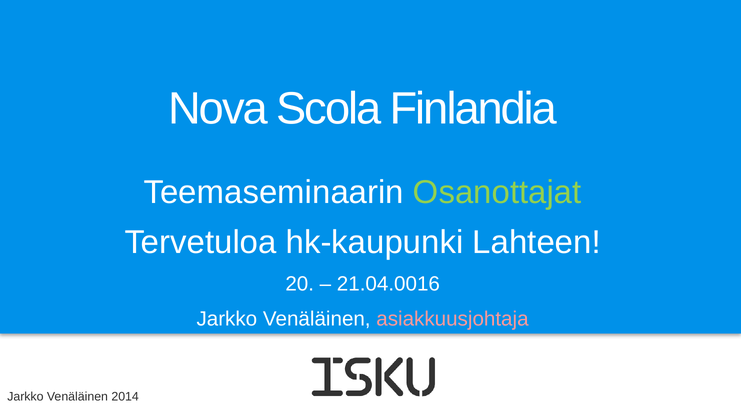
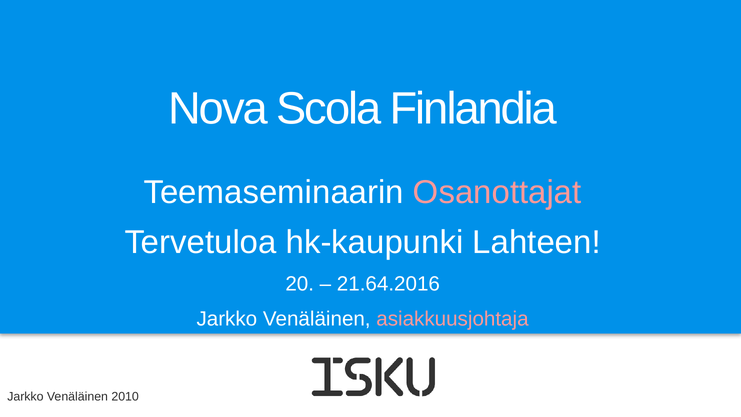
Osanottajat colour: light green -> pink (497, 192)
21.04.0016: 21.04.0016 -> 21.64.2016 (388, 284)
2014: 2014 -> 2010 (125, 397)
